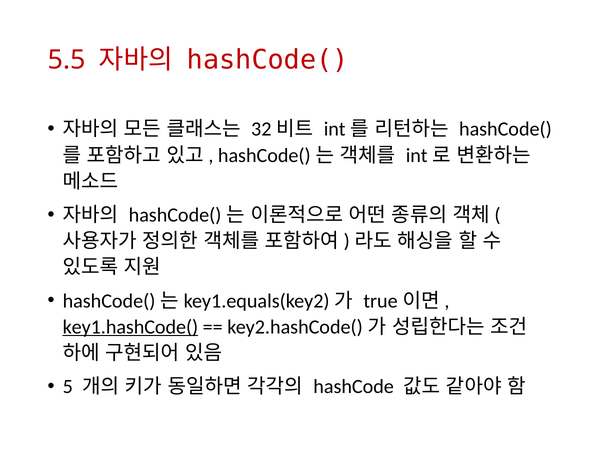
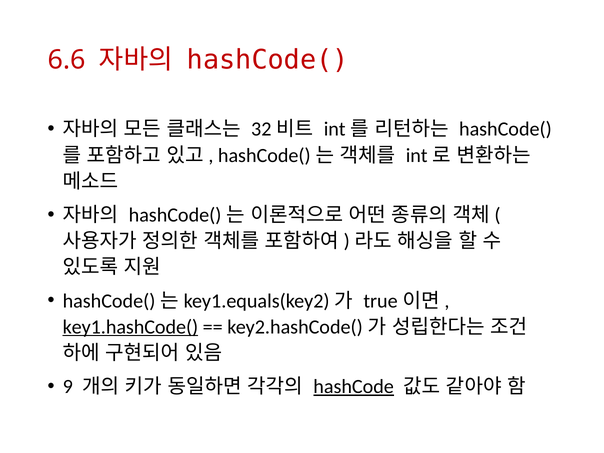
5.5: 5.5 -> 6.6 (67, 60)
5: 5 -> 9 (68, 387)
hashCode underline: none -> present (354, 387)
